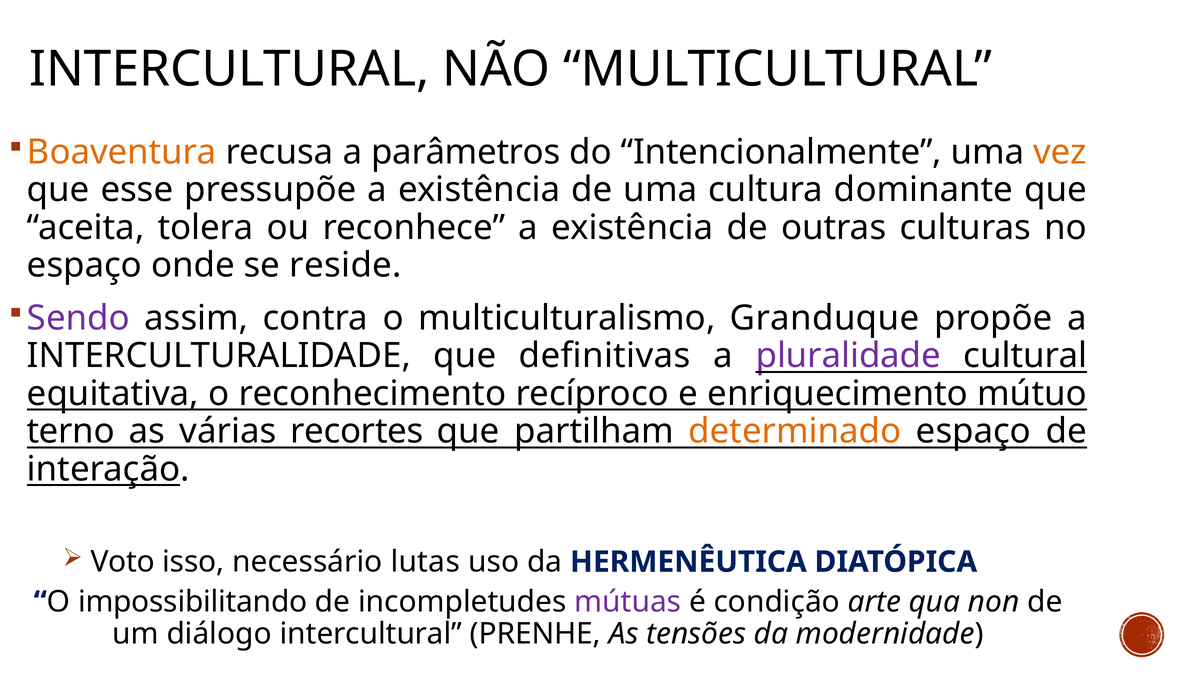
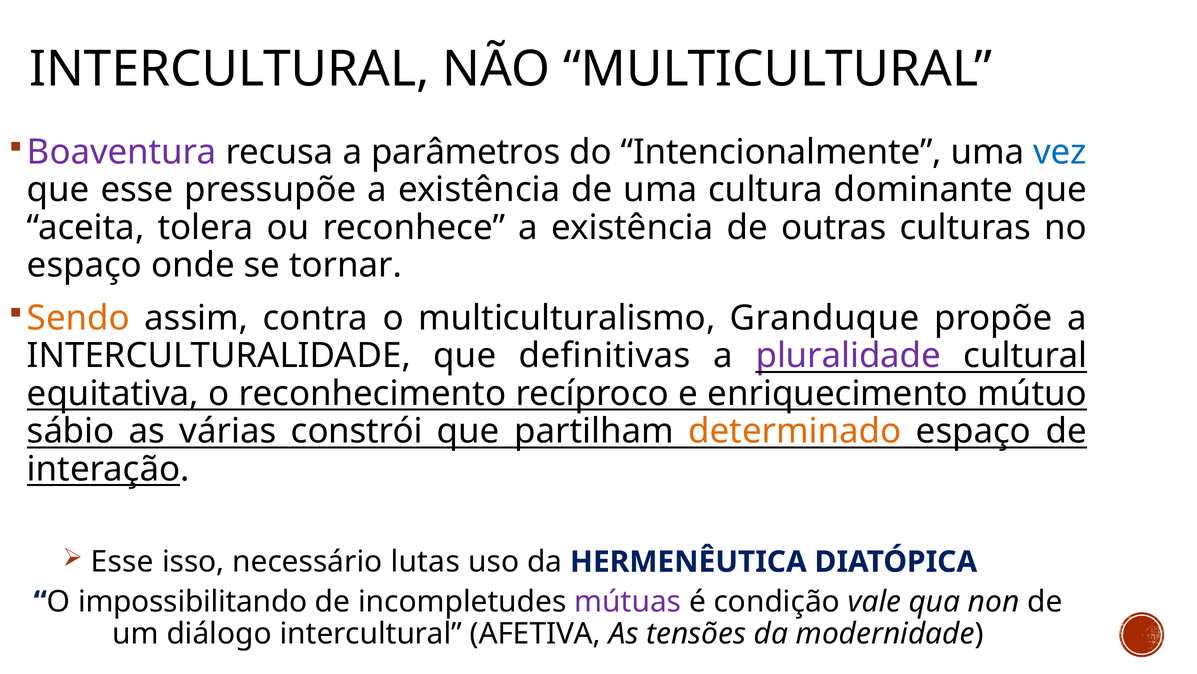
Boaventura colour: orange -> purple (122, 152)
vez colour: orange -> blue (1060, 152)
reside: reside -> tornar (346, 265)
Sendo colour: purple -> orange (78, 318)
terno: terno -> sábio (71, 431)
recortes: recortes -> constrói (357, 431)
Voto: Voto -> Esse (122, 561)
arte: arte -> vale (874, 601)
PRENHE: PRENHE -> AFETIVA (535, 633)
